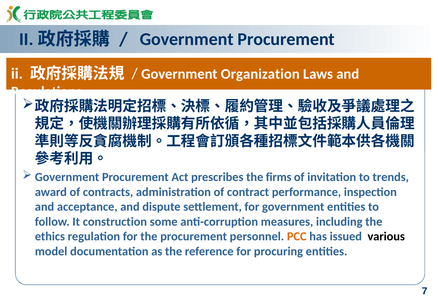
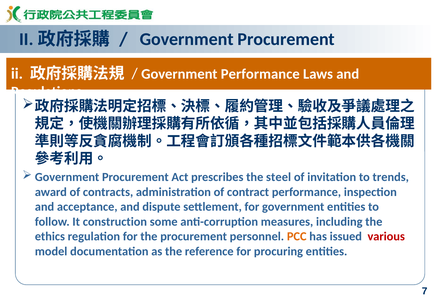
Government Organization: Organization -> Performance (260, 74)
firms: firms -> steel (279, 177)
various colour: black -> red (386, 237)
